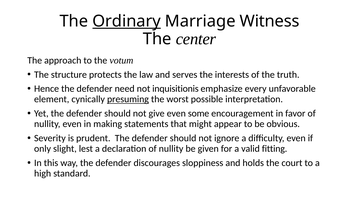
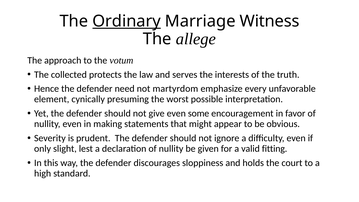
center: center -> allege (196, 39)
structure: structure -> collected (69, 75)
inquisitionis: inquisitionis -> martyrdom (175, 89)
presuming underline: present -> none (128, 99)
